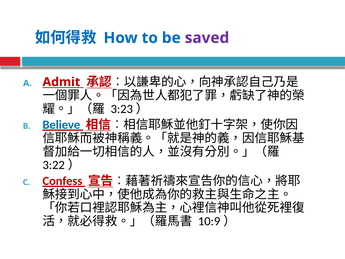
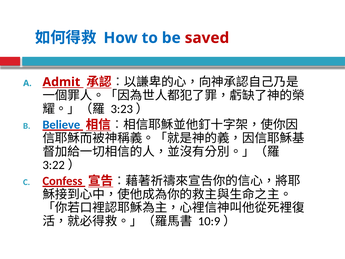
saved colour: purple -> red (207, 38)
